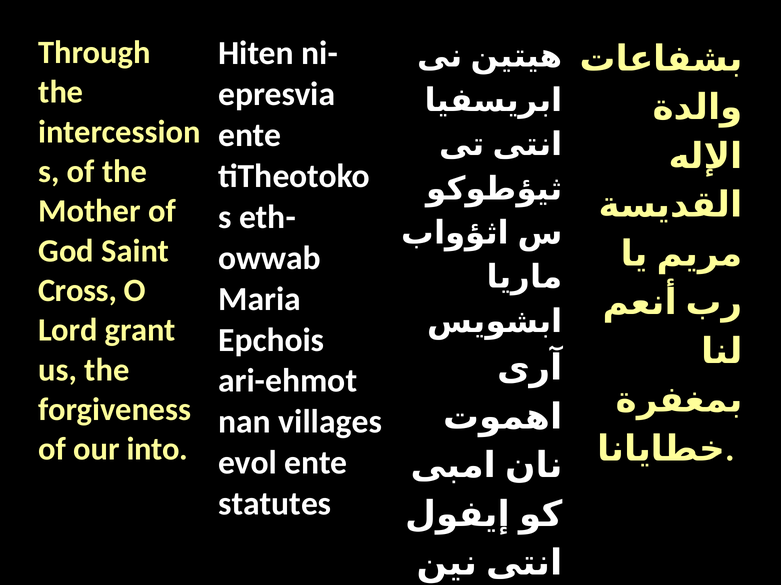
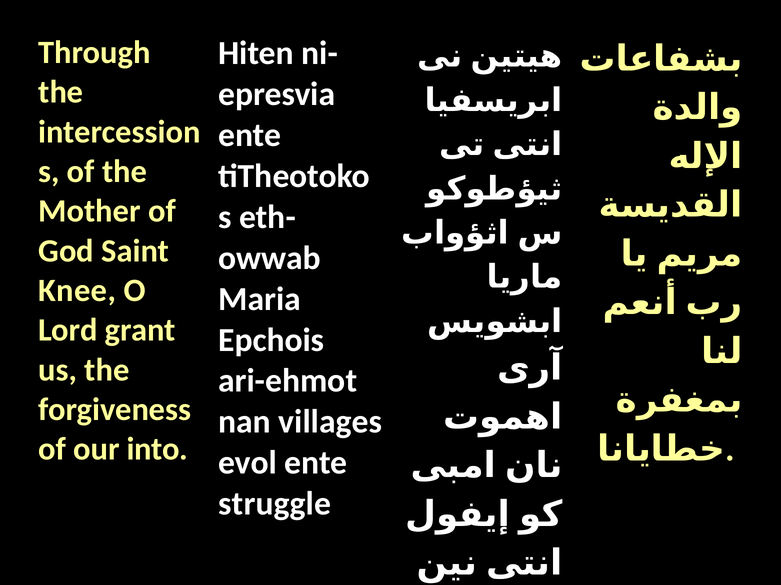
Cross: Cross -> Knee (77, 291)
statutes: statutes -> struggle (275, 504)
